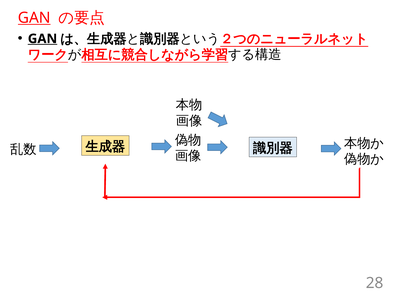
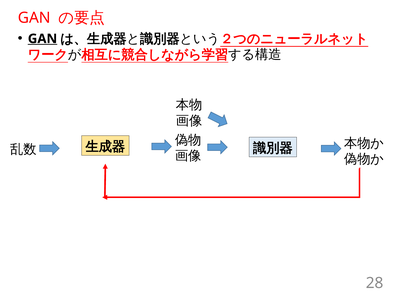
GAN underline: present -> none (34, 18)
